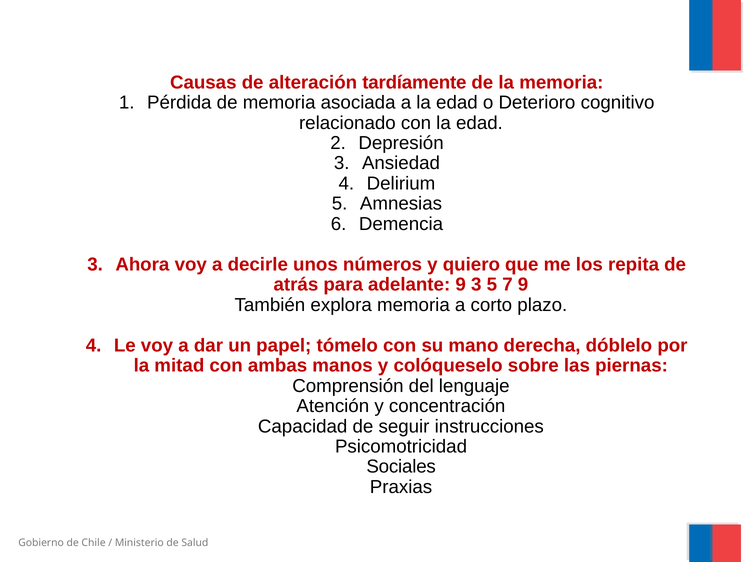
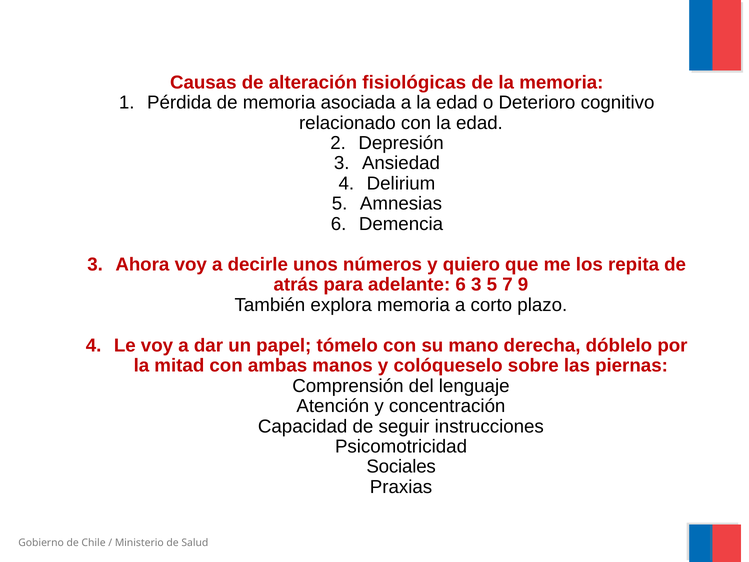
tardíamente: tardíamente -> fisiológicas (414, 82)
adelante 9: 9 -> 6 (461, 285)
